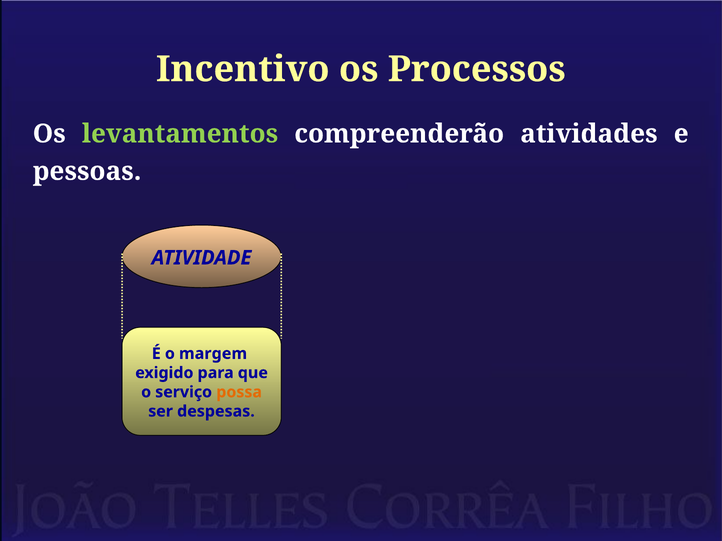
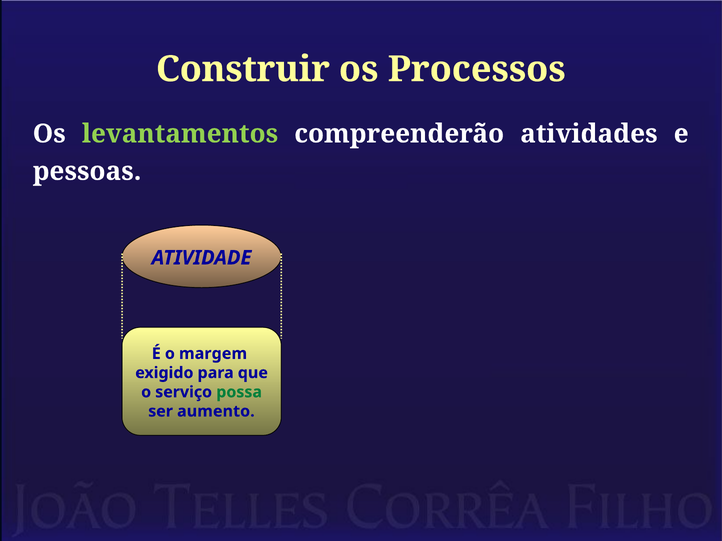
Incentivo: Incentivo -> Construir (243, 69)
possa colour: orange -> green (239, 392)
despesas: despesas -> aumento (216, 412)
